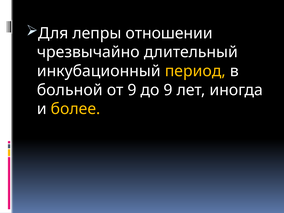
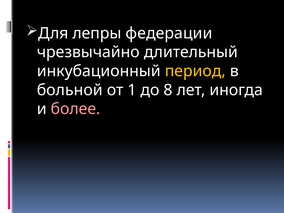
отношении: отношении -> федерации (169, 33)
от 9: 9 -> 1 (132, 90)
до 9: 9 -> 8 (168, 90)
более colour: yellow -> pink (76, 109)
